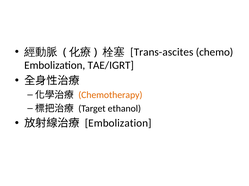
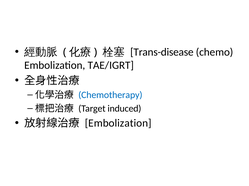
Trans-ascites: Trans-ascites -> Trans-disease (162, 52)
Chemotherapy colour: orange -> blue (110, 95)
ethanol: ethanol -> induced (124, 109)
